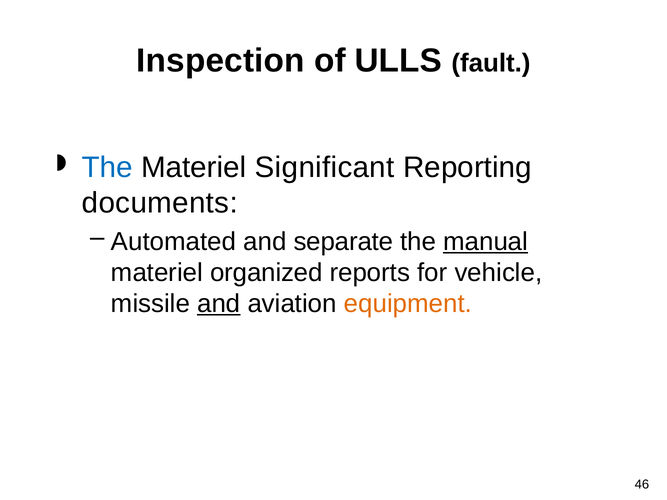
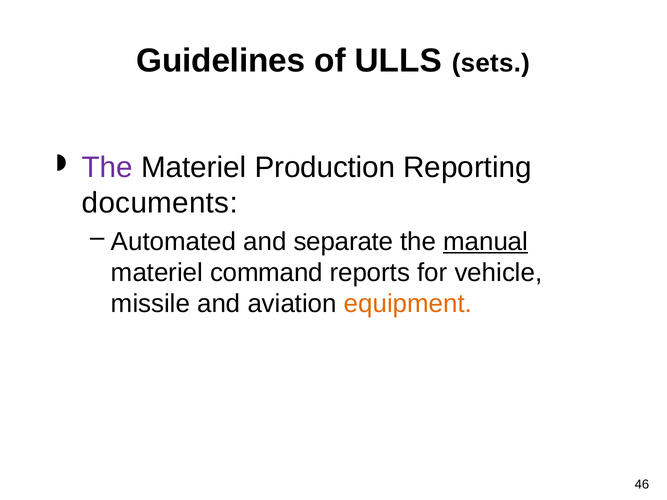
Inspection: Inspection -> Guidelines (221, 61)
fault: fault -> sets (491, 63)
The colour: blue -> purple (107, 168)
Significant: Significant -> Production (325, 168)
organized: organized -> command (266, 273)
and underline: present -> none (219, 304)
